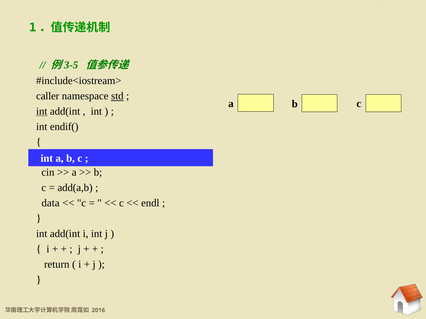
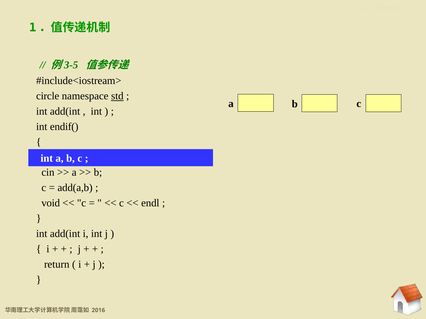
caller: caller -> circle (48, 96)
int underline: present -> none (42, 111)
data: data -> void (51, 203)
